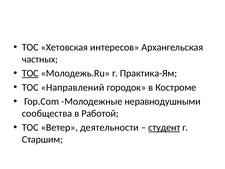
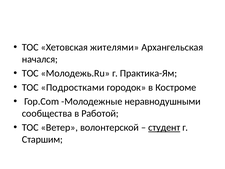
интересов: интересов -> жителями (115, 47)
частных: частных -> начался (40, 59)
ТОС underline: present -> none (30, 73)
Направлений: Направлений -> Подростками (73, 87)
деятельности: деятельности -> волонтерской (110, 127)
